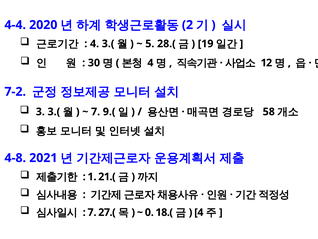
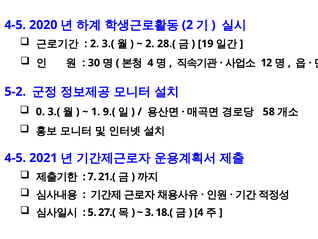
4-4: 4-4 -> 4-5 (15, 25)
4: 4 -> 2 (95, 44)
5: 5 -> 2 (150, 44)
7-2: 7-2 -> 5-2 (15, 91)
3: 3 -> 0 (40, 112)
7: 7 -> 1 (96, 112)
4-8: 4-8 -> 4-5 (15, 158)
1: 1 -> 7 (92, 176)
7: 7 -> 5 (92, 212)
0: 0 -> 3 (149, 212)
